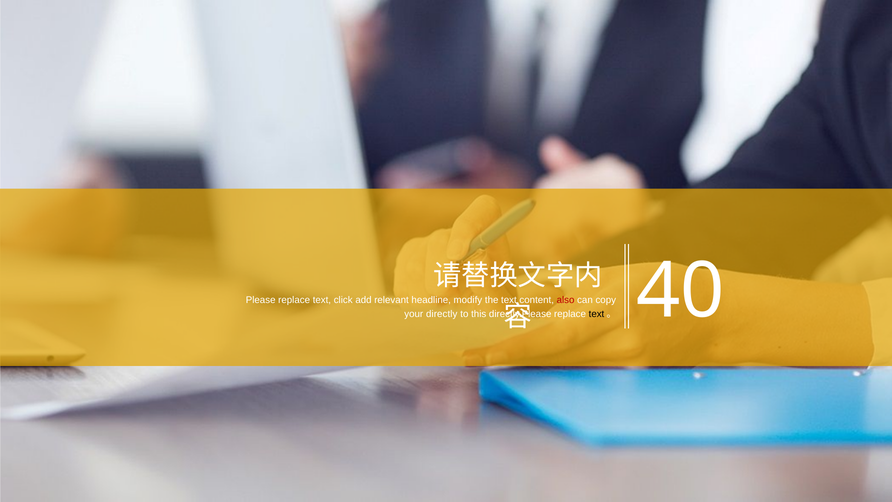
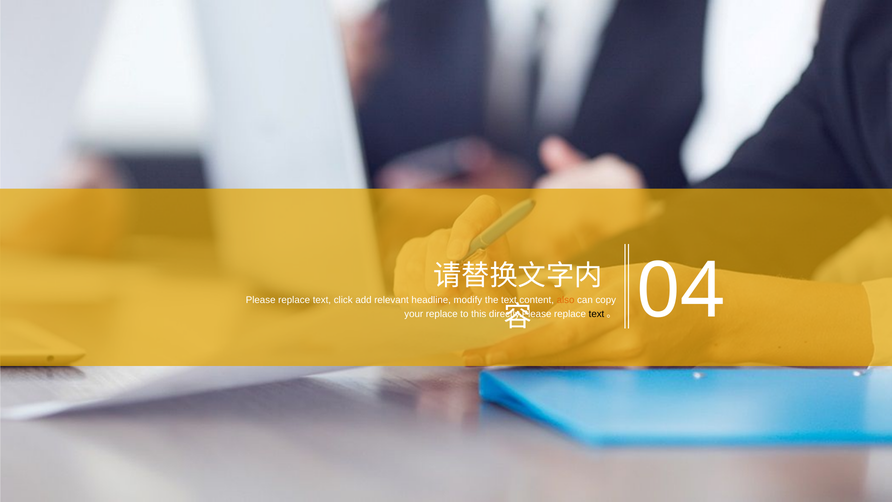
also colour: red -> orange (566, 300)
your directly: directly -> replace (442, 314)
40: 40 -> 04 (680, 291)
